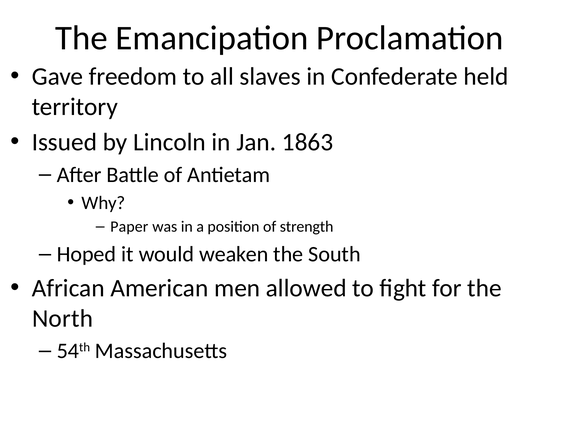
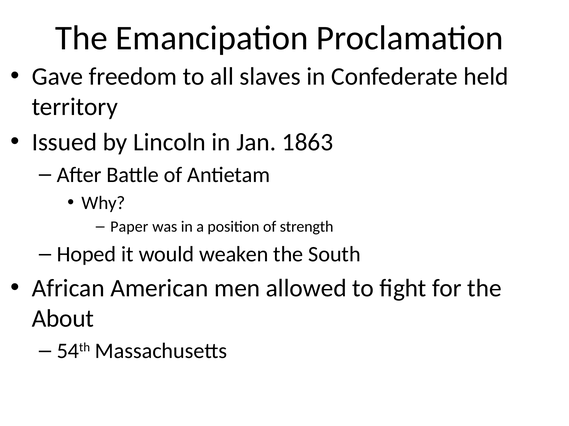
North: North -> About (63, 319)
